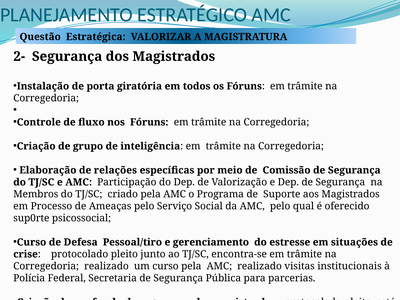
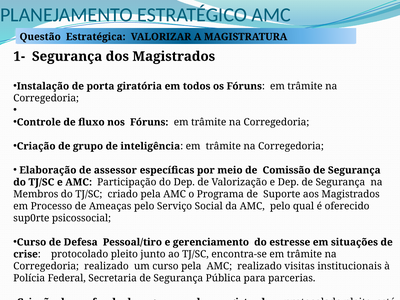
2-: 2- -> 1- (19, 56)
relações: relações -> assessor (115, 170)
